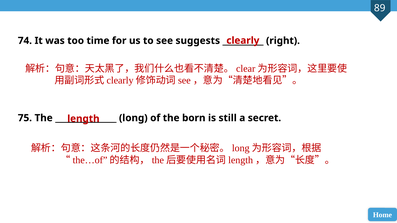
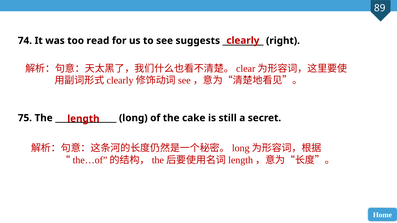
time: time -> read (98, 41)
born: born -> cake (194, 118)
